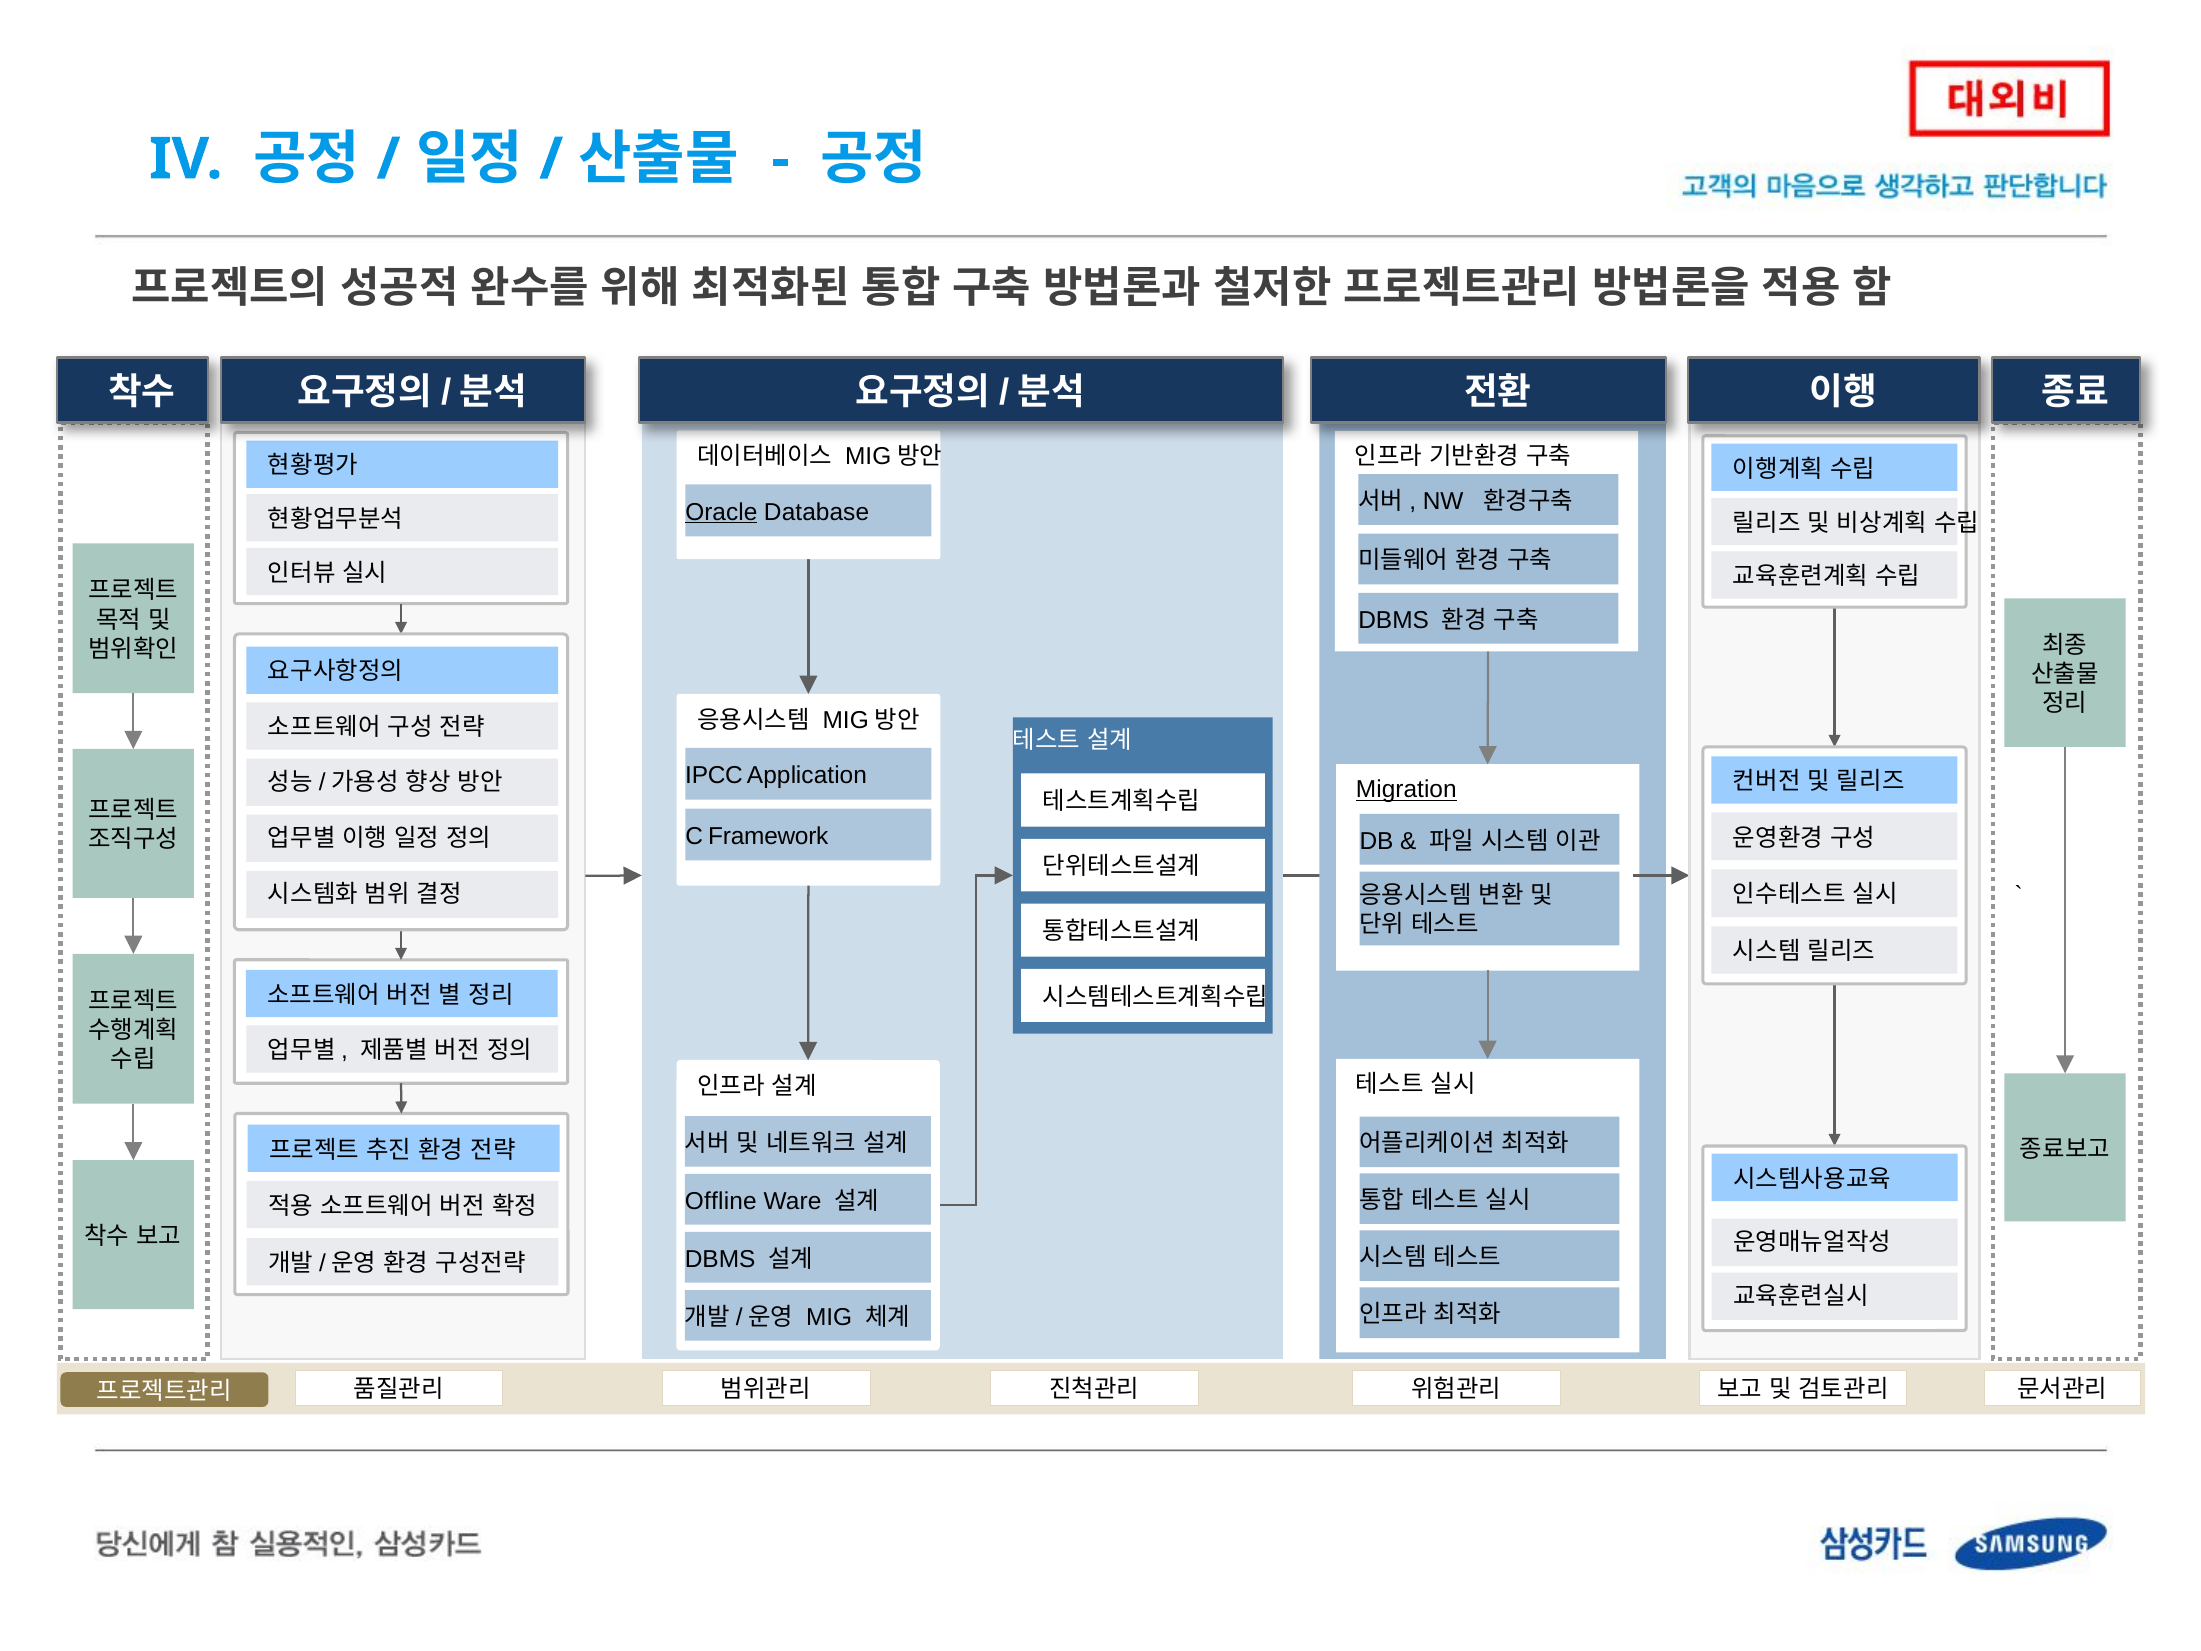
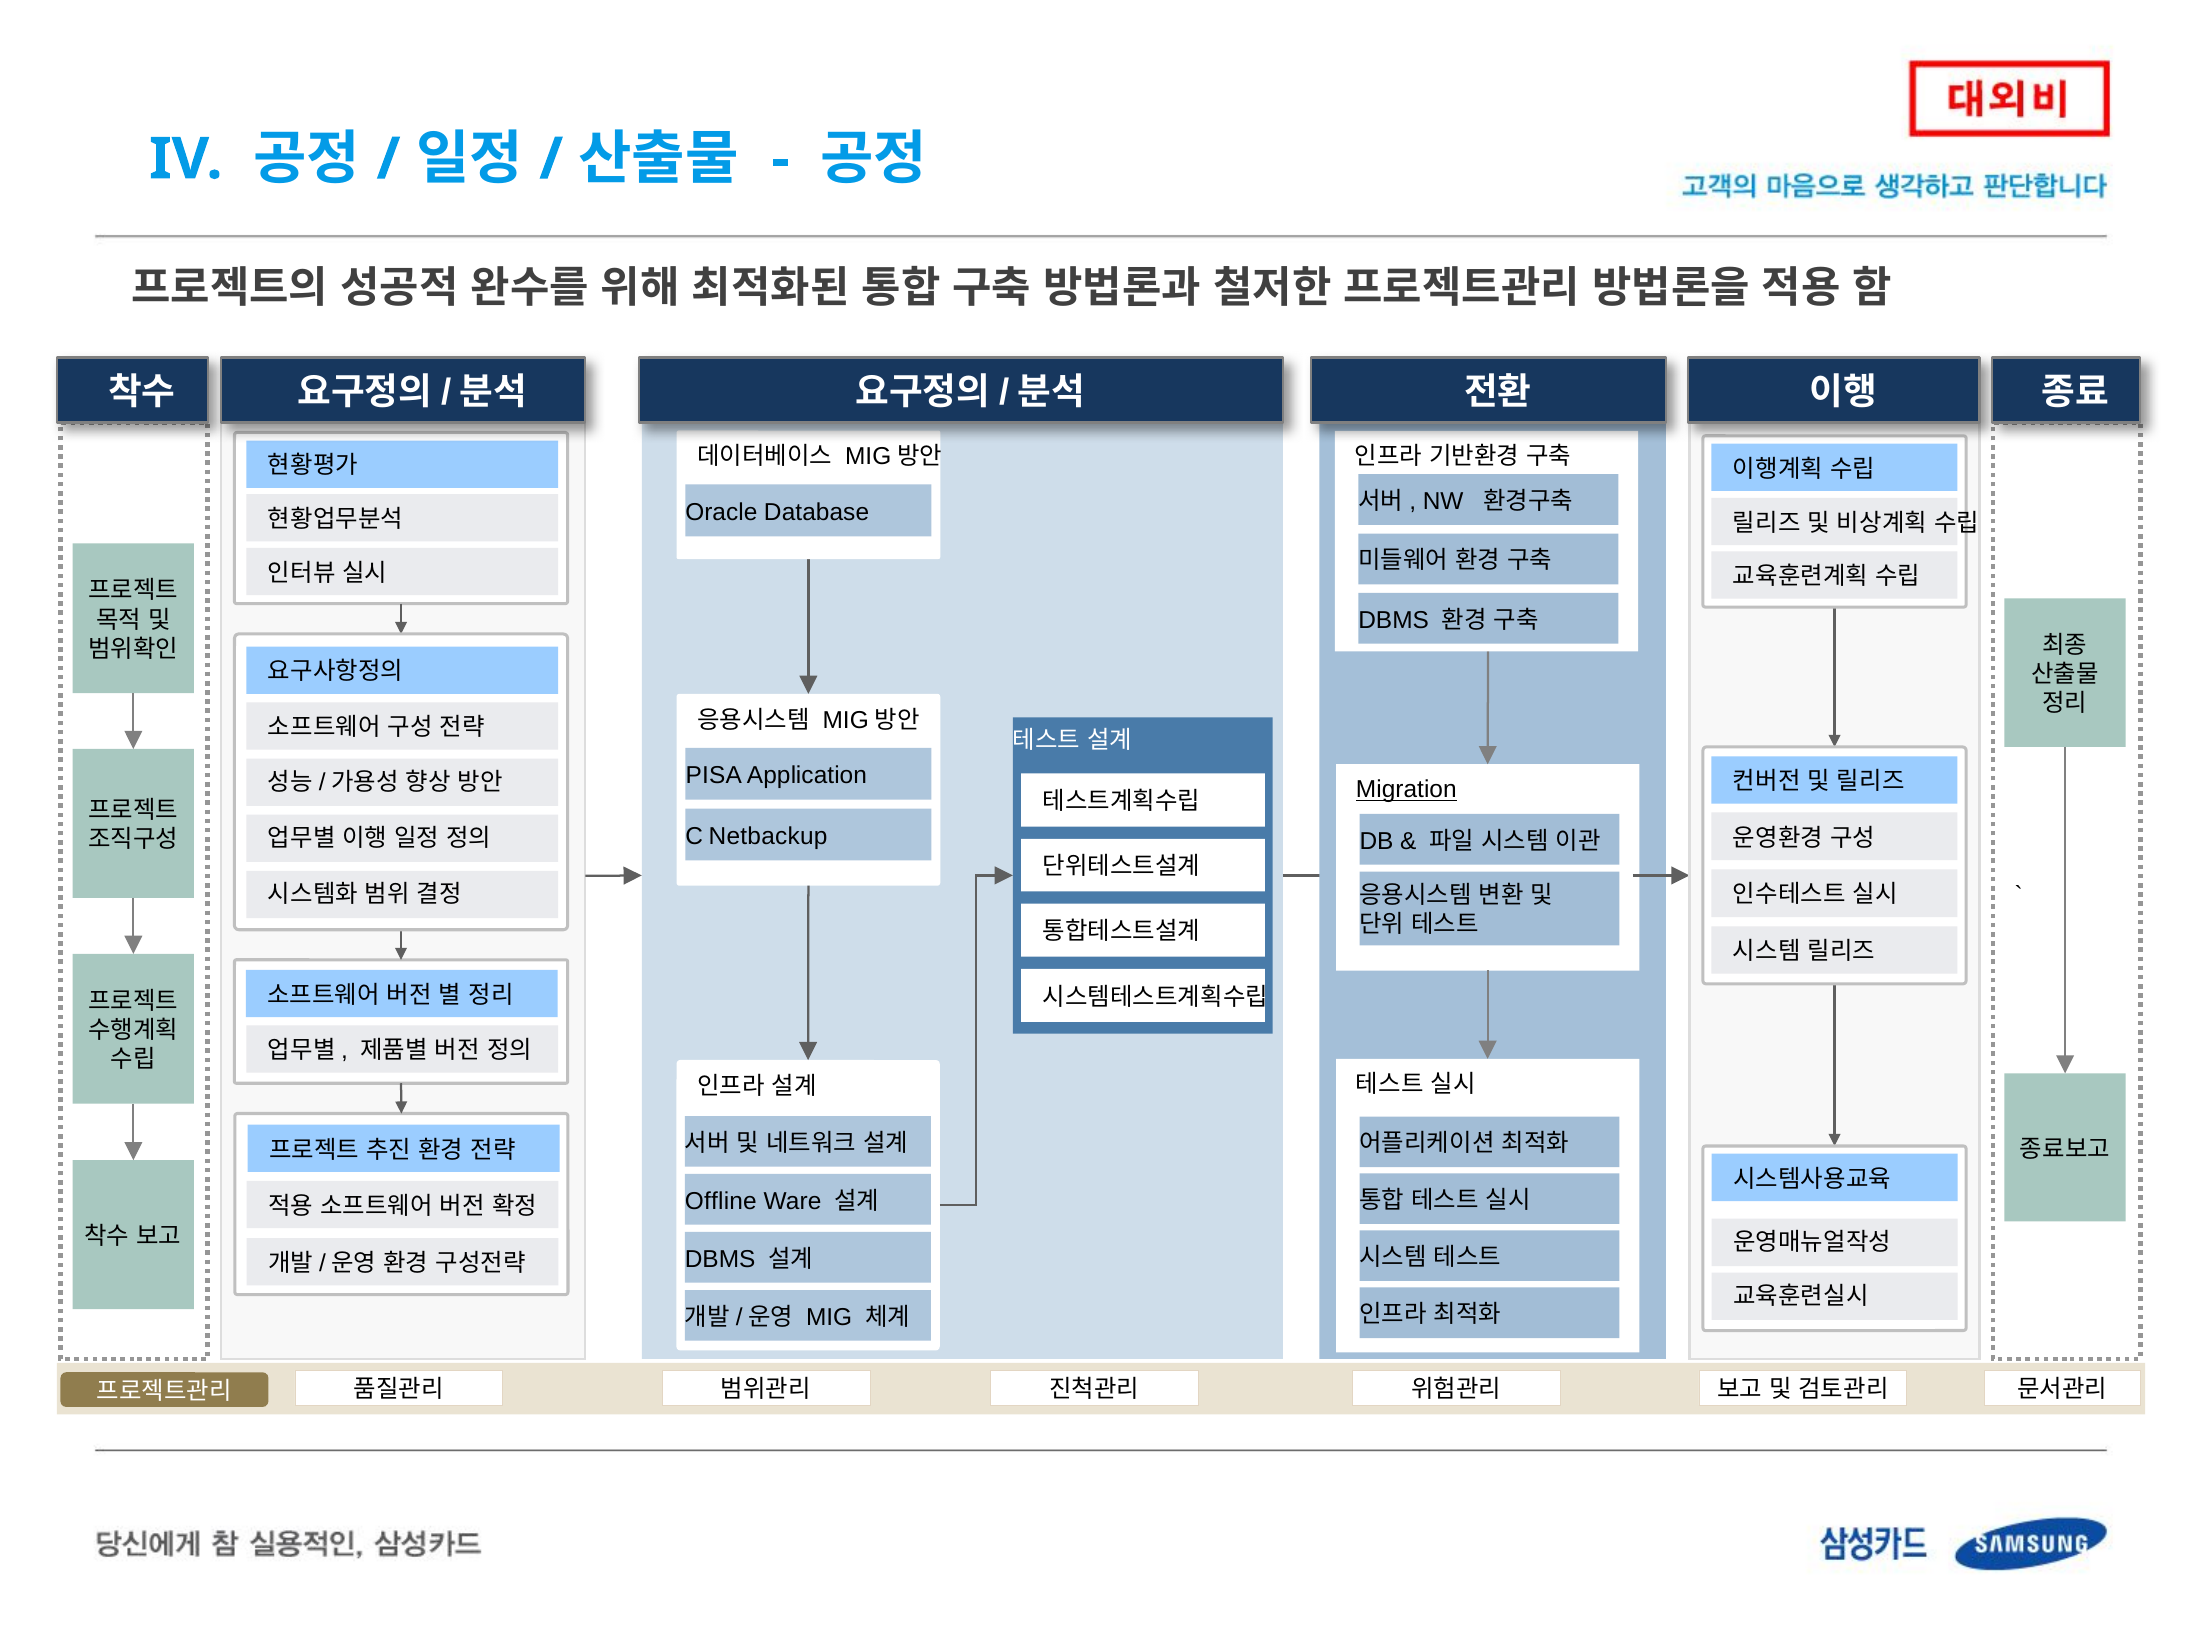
Oracle underline: present -> none (721, 512)
IPCC: IPCC -> PISA (714, 775)
Framework: Framework -> Netbackup (768, 836)
